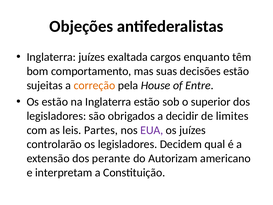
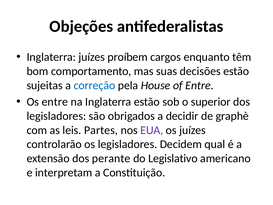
exaltada: exaltada -> proíbem (128, 57)
correção colour: orange -> blue (94, 85)
Os estão: estão -> entre (55, 102)
limites: limites -> graphè (232, 116)
Autorizam: Autorizam -> Legislativo (173, 158)
